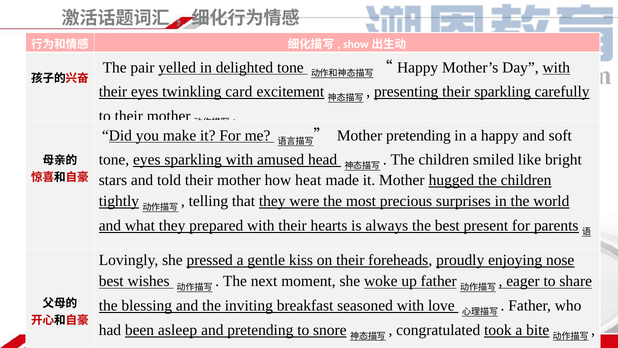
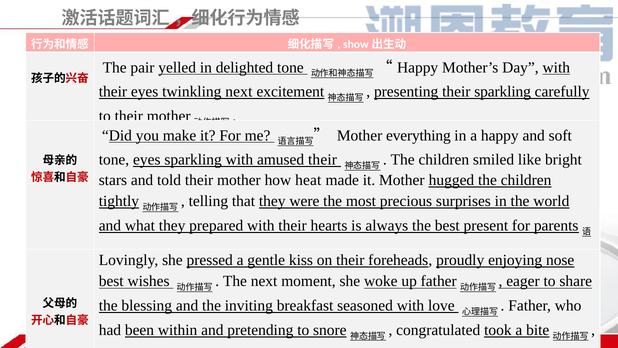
twinkling card: card -> next (239, 92)
Mother pretending: pretending -> everything (418, 135)
amused head: head -> their (323, 160)
asleep: asleep -> within (178, 330)
